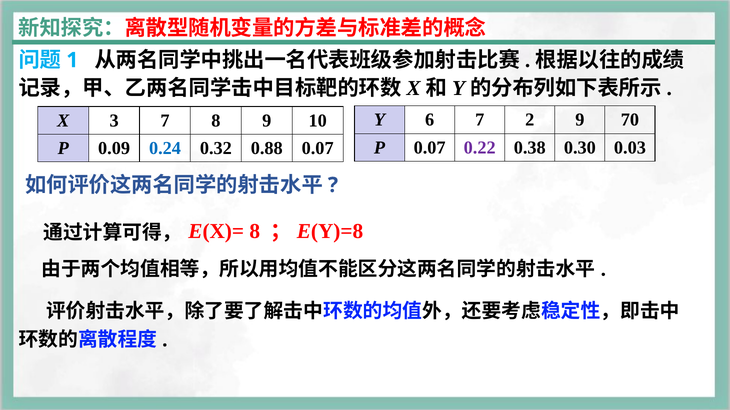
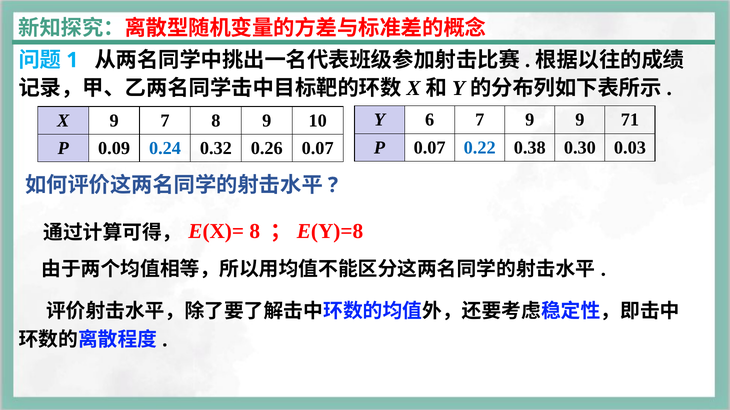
7 2: 2 -> 9 (530, 120)
70: 70 -> 71 (630, 120)
X 3: 3 -> 9 (114, 121)
0.22 colour: purple -> blue (480, 148)
0.88: 0.88 -> 0.26 (267, 148)
